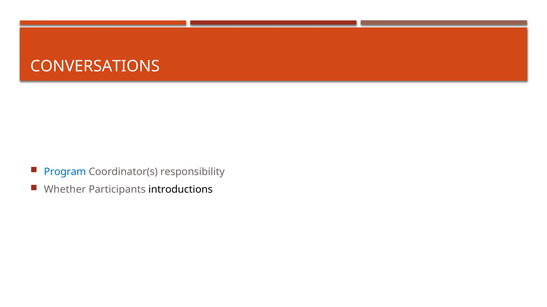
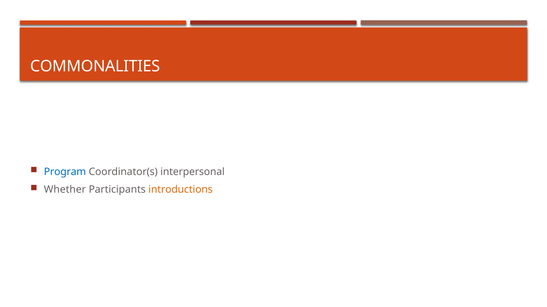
CONVERSATIONS: CONVERSATIONS -> COMMONALITIES (95, 66)
responsibility: responsibility -> interpersonal (193, 172)
introductions colour: black -> orange (181, 190)
